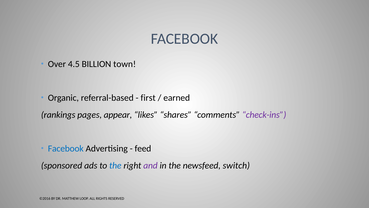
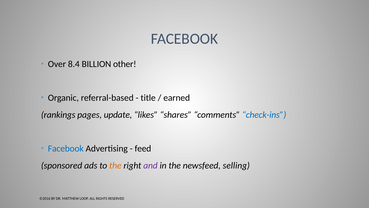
4.5: 4.5 -> 8.4 (74, 64)
town: town -> other (125, 64)
first: first -> title (148, 98)
appear: appear -> update (118, 115)
check-ins colour: purple -> blue (264, 115)
the colour: blue -> orange (115, 165)
switch: switch -> selling (236, 165)
